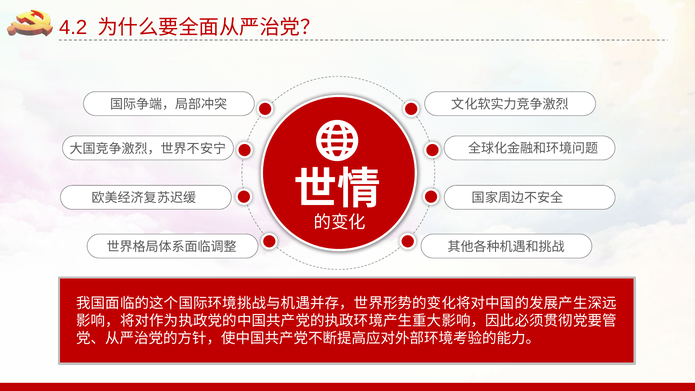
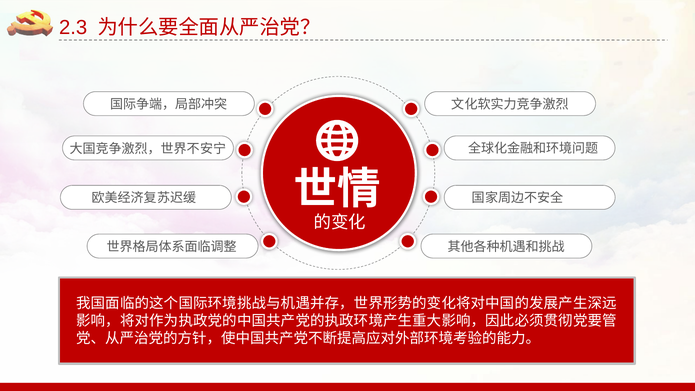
4.2: 4.2 -> 2.3 (73, 28)
